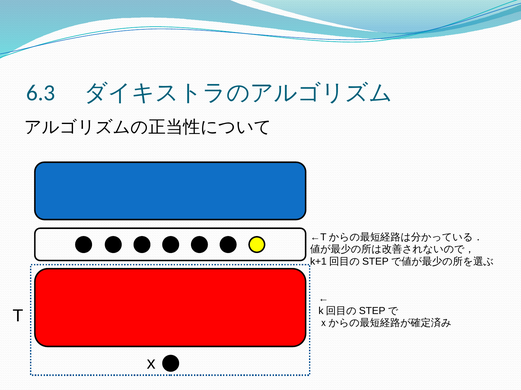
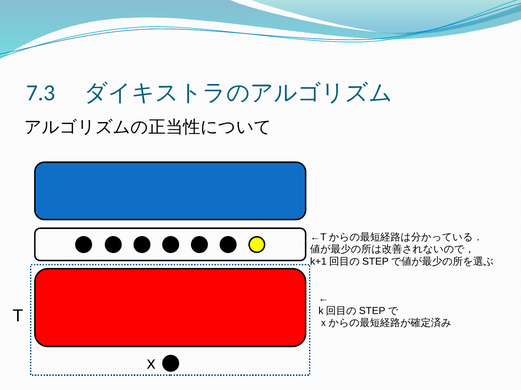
6.3: 6.3 -> 7.3 (41, 93)
